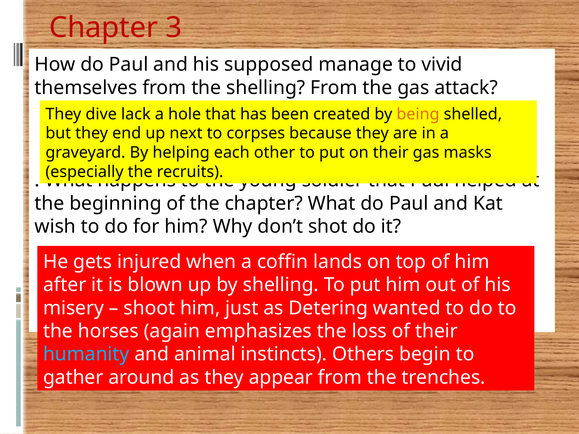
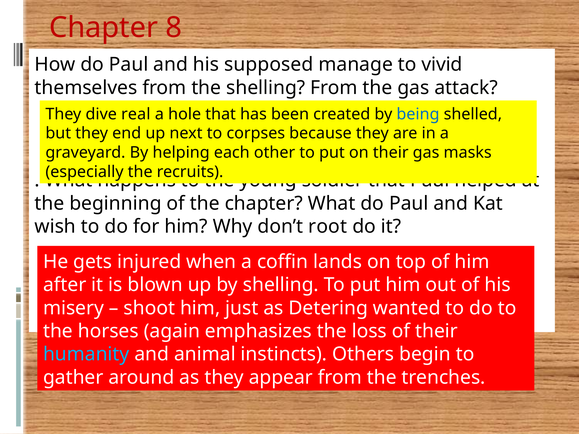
3: 3 -> 8 (174, 28)
lack: lack -> real (136, 114)
being colour: orange -> blue (418, 114)
shot: shot -> root (328, 227)
